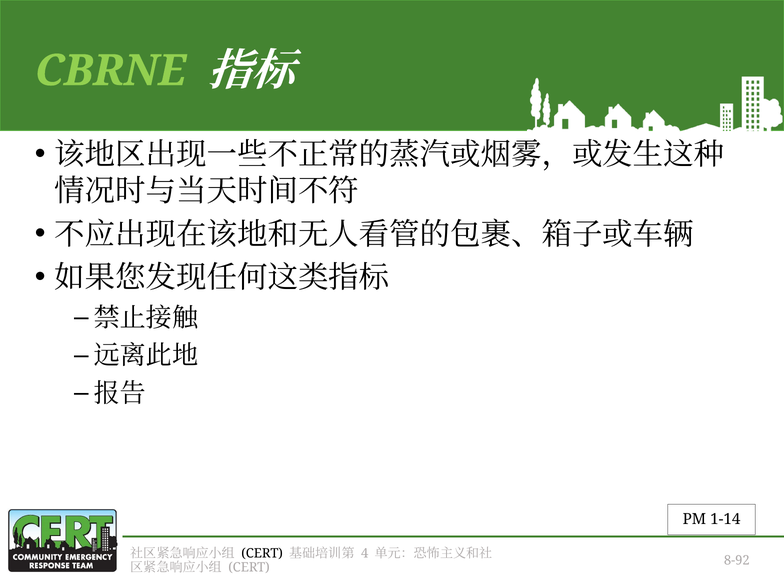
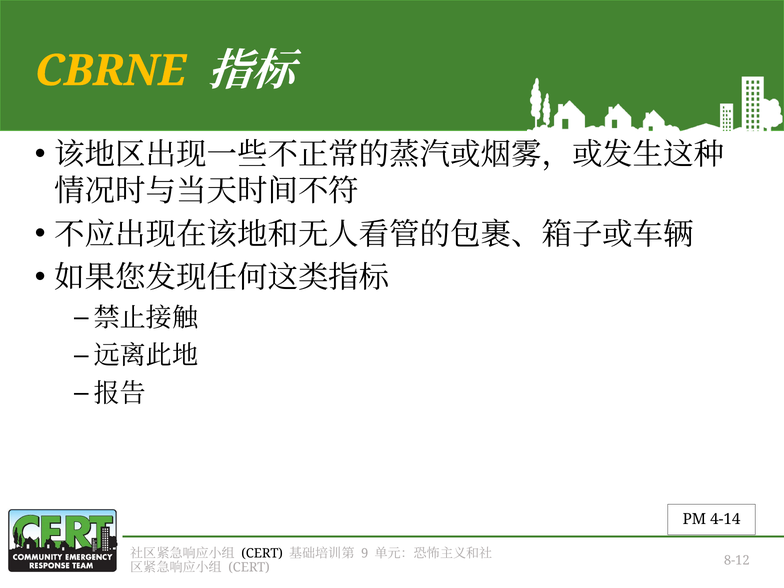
CBRNE colour: light green -> yellow (110, 71)
1-14: 1-14 -> 4-14 (725, 519)
4: 4 -> 9 (365, 553)
8-92: 8-92 -> 8-12 (737, 560)
